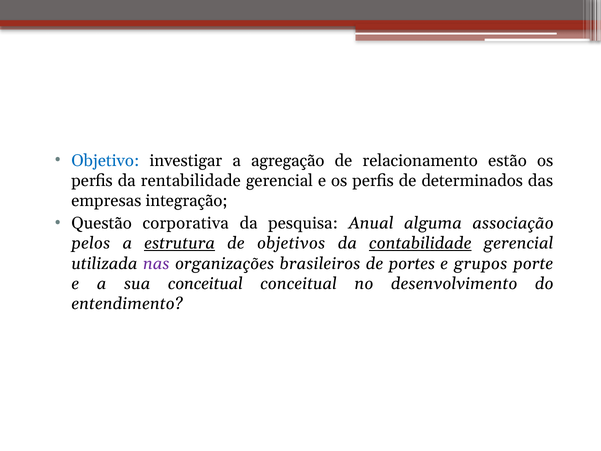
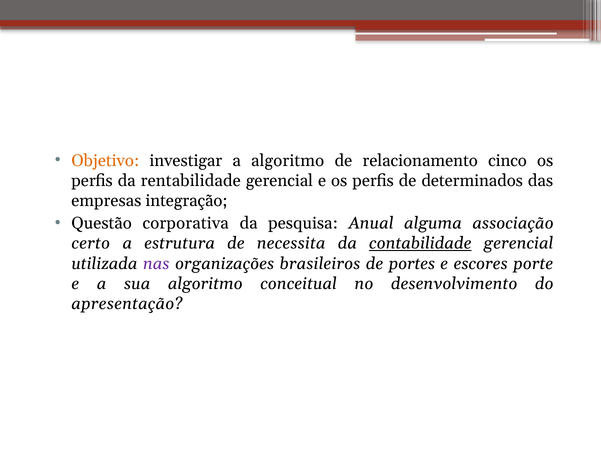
Objetivo colour: blue -> orange (105, 161)
a agregação: agregação -> algoritmo (288, 161)
estão: estão -> cinco (508, 161)
pelos: pelos -> certo (91, 243)
estrutura underline: present -> none (180, 243)
objetivos: objetivos -> necessita (291, 243)
grupos: grupos -> escores (481, 263)
sua conceitual: conceitual -> algoritmo (205, 283)
entendimento: entendimento -> apresentação (127, 303)
